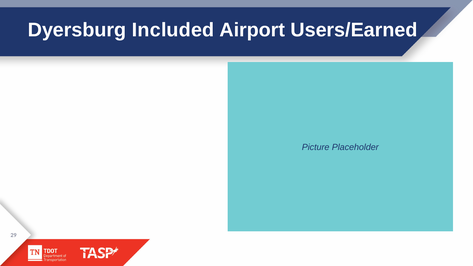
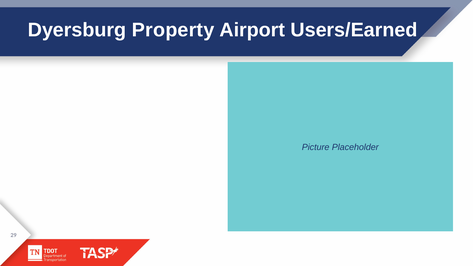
Included: Included -> Property (173, 30)
